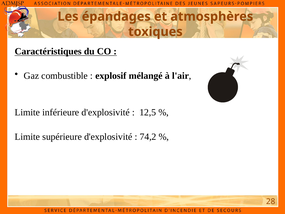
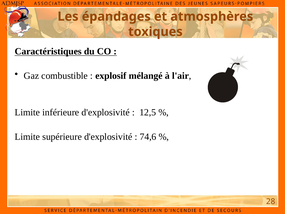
74,2: 74,2 -> 74,6 (148, 137)
